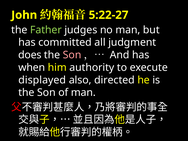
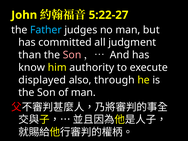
Father colour: light green -> light blue (46, 30)
does: does -> than (30, 55)
when: when -> know (32, 67)
directed: directed -> through (114, 80)
